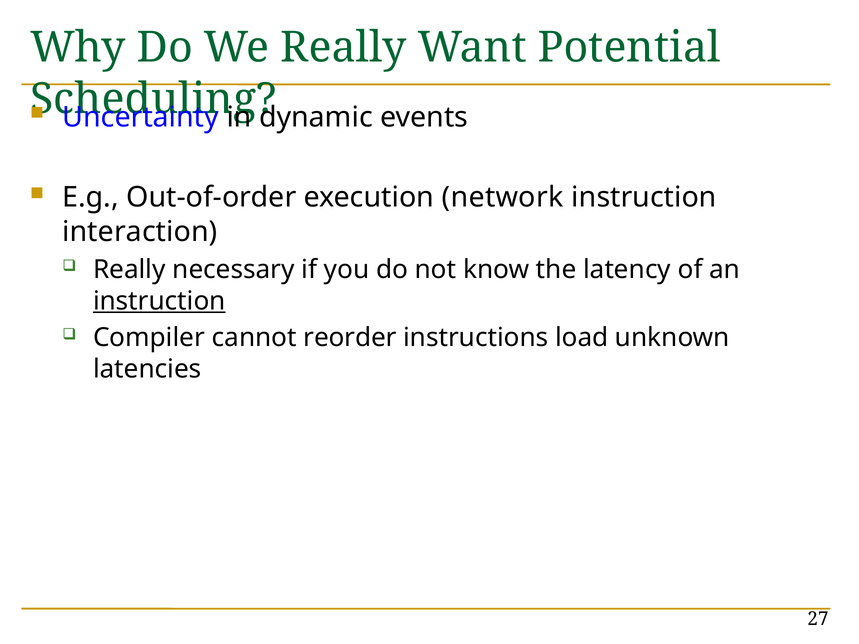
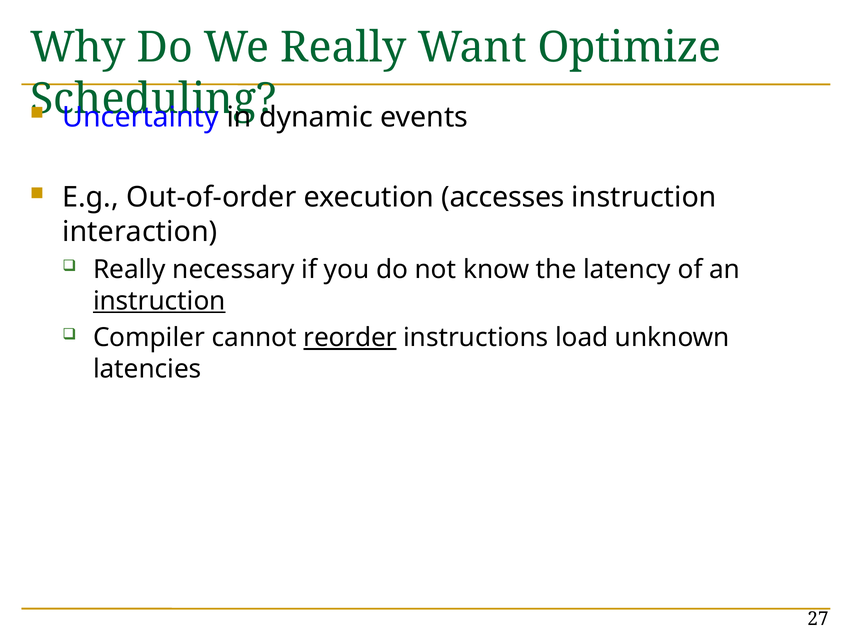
Potential: Potential -> Optimize (629, 47)
network: network -> accesses (503, 197)
reorder underline: none -> present (350, 338)
